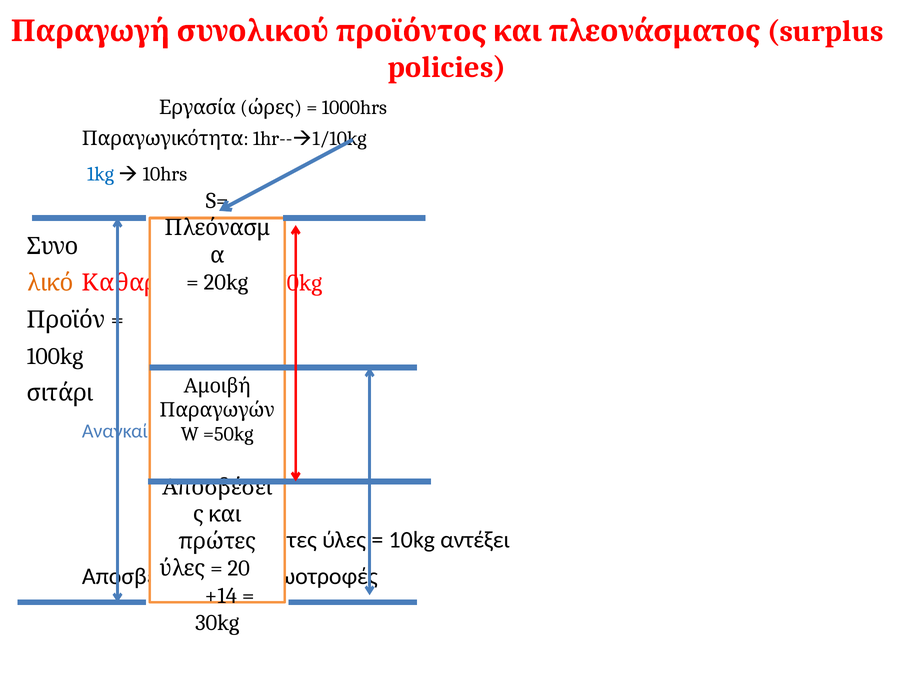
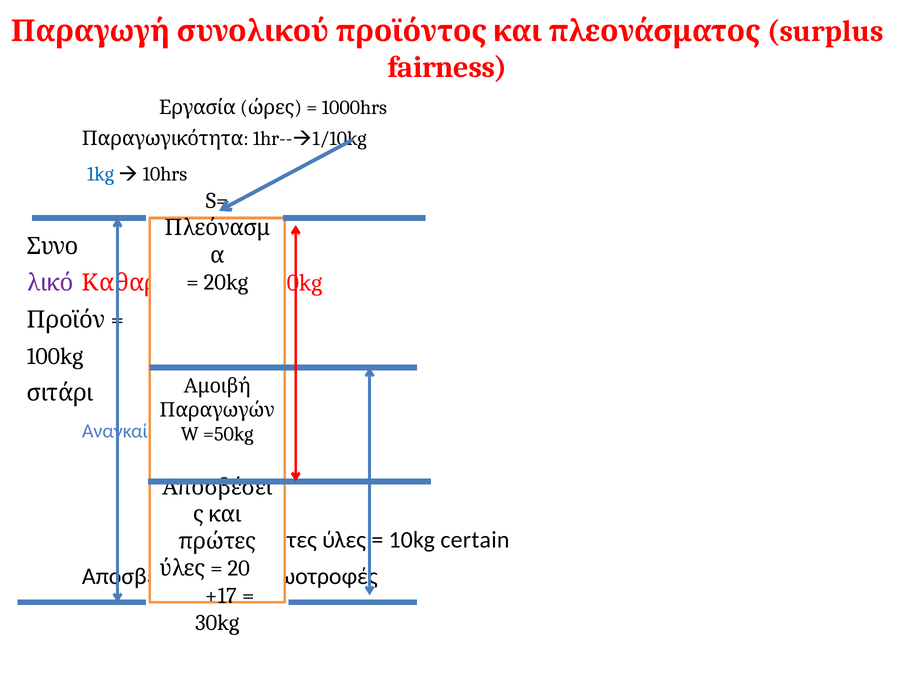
policies: policies -> fairness (447, 67)
λικό colour: orange -> purple (50, 283)
αντέξει: αντέξει -> certain (475, 540)
+14: +14 -> +17 (221, 596)
